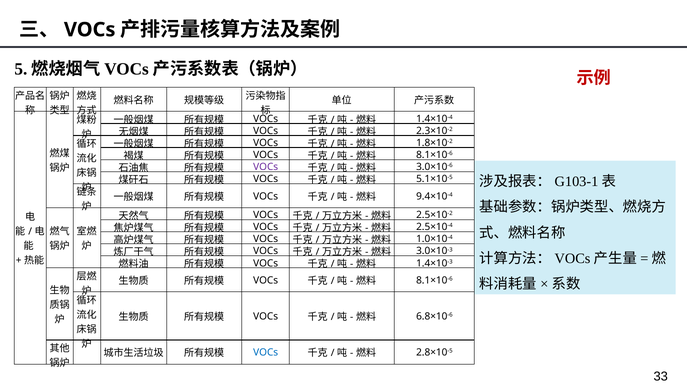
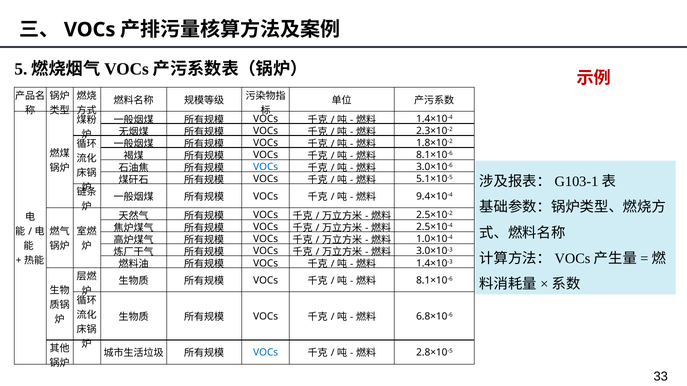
VOCs colour: purple -> blue (266, 167)
